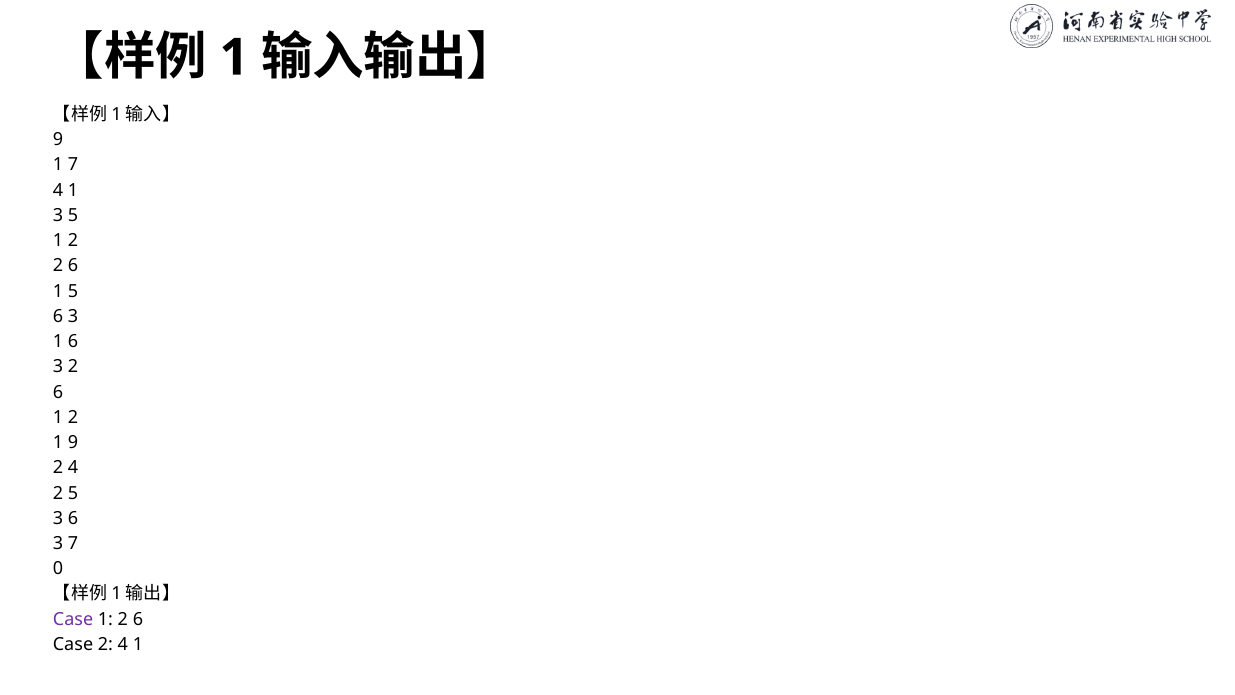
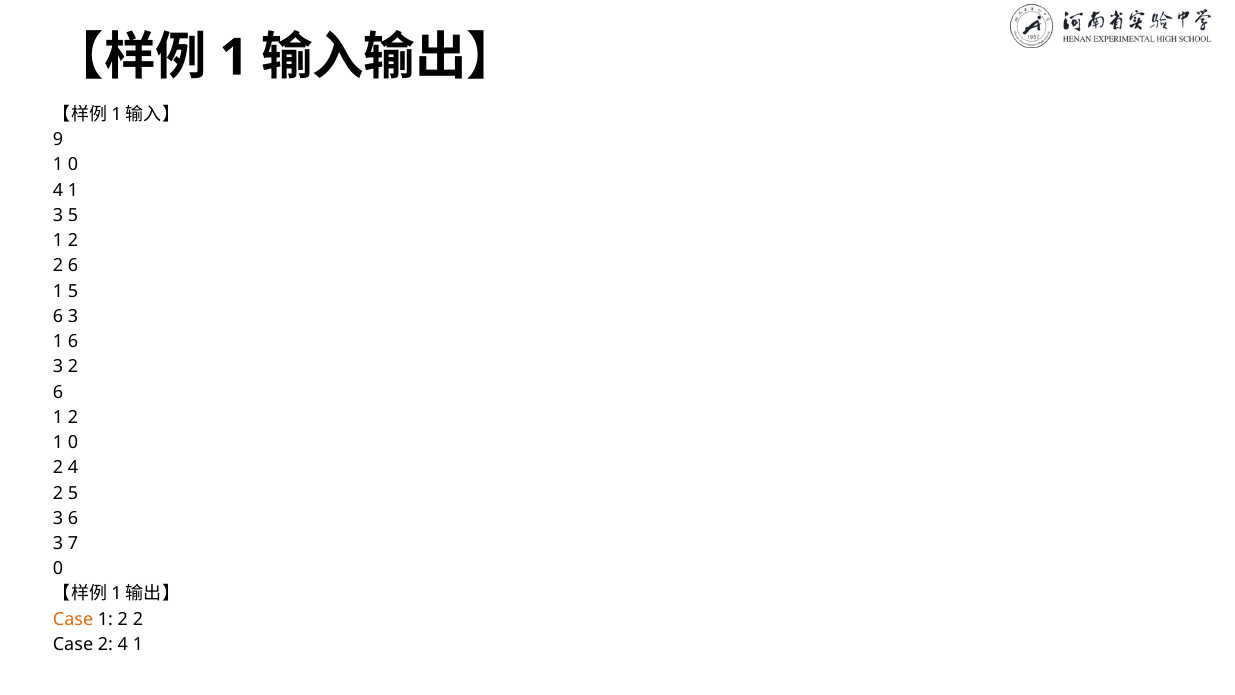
7: 7 -> 0 (73, 165)
9: 9 -> 0 (73, 442)
Case colour: purple -> orange (73, 619)
6: 6 -> 2 (138, 619)
